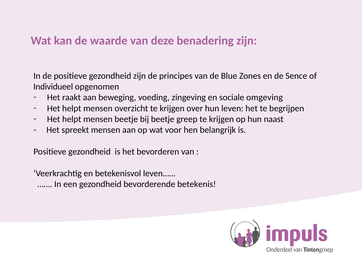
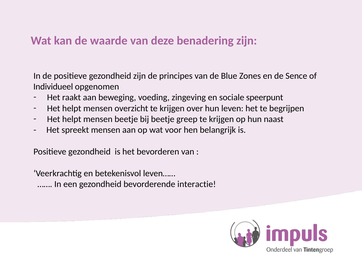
omgeving: omgeving -> speerpunt (265, 98)
betekenis: betekenis -> interactie (197, 185)
